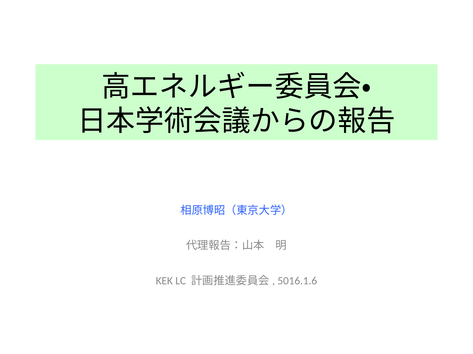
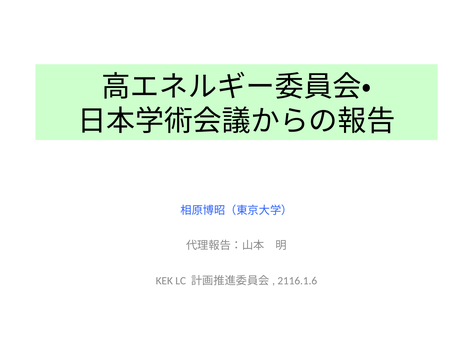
5016.1.6: 5016.1.6 -> 2116.1.6 (297, 281)
